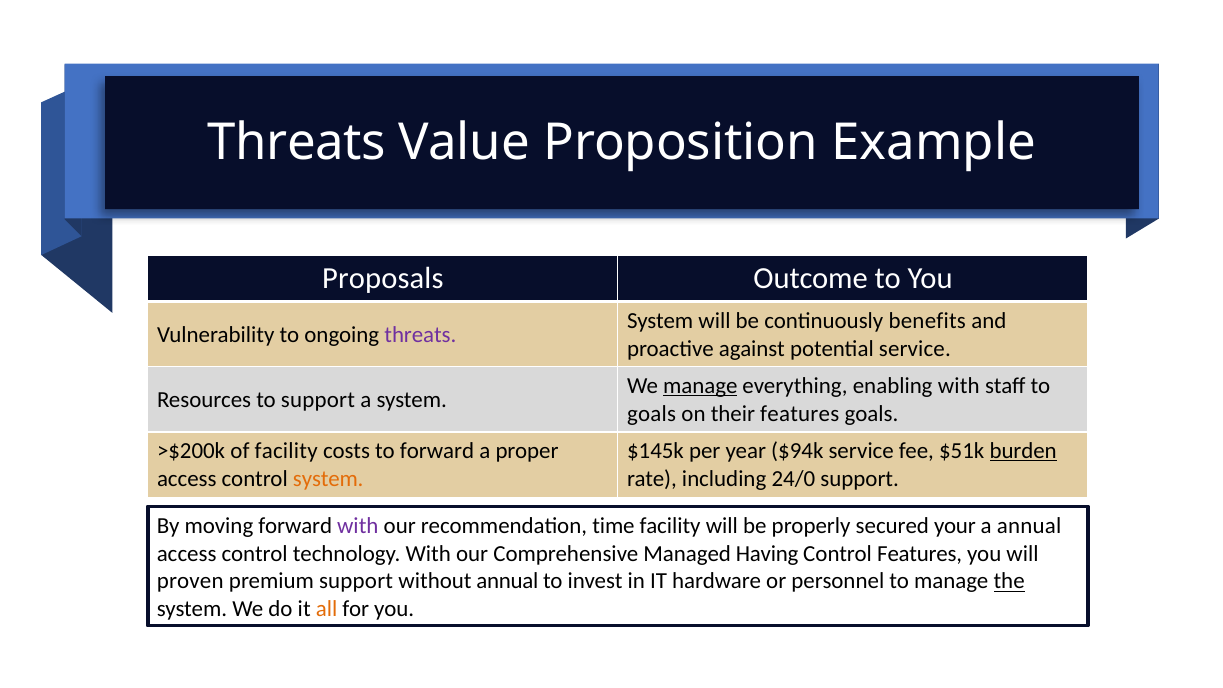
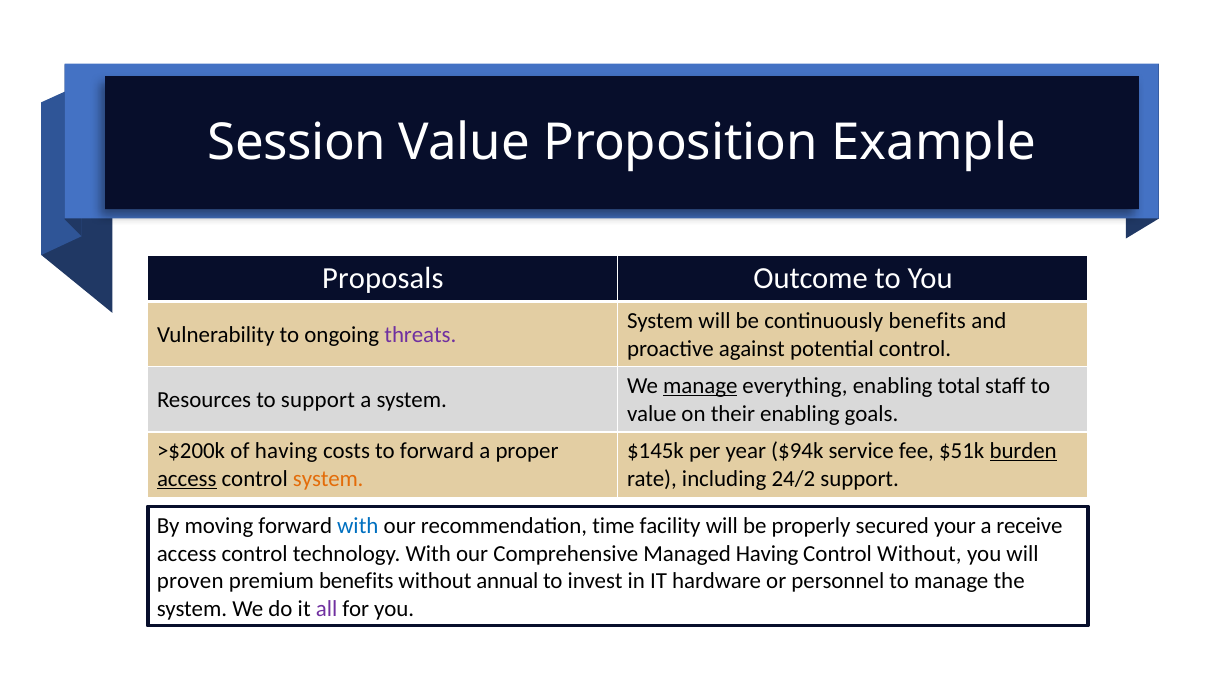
Threats: Threats -> Session (297, 142)
potential service: service -> control (915, 348)
enabling with: with -> total (959, 386)
goals: goals -> value (652, 414)
their features: features -> enabling (800, 414)
of facility: facility -> having (286, 451)
access underline: none -> present (187, 479)
24/0: 24/0 -> 24/2 (793, 479)
with colour: purple -> blue (358, 526)
a annual: annual -> receive (1029, 526)
Control Features: Features -> Without (919, 554)
premium support: support -> benefits (356, 581)
the underline: present -> none (1009, 581)
all colour: orange -> purple (327, 609)
